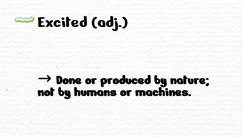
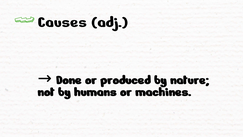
Excited: Excited -> Causes (62, 21)
